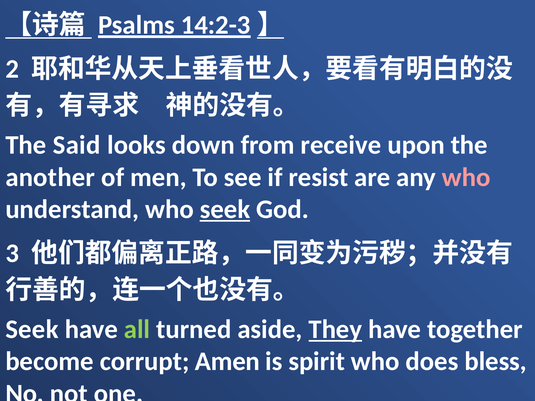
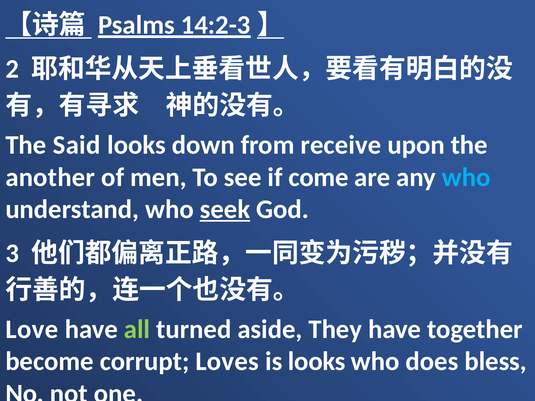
resist: resist -> come (319, 177)
who colour: pink -> light blue (466, 177)
Seek: Seek -> Love (32, 330)
They underline: present -> none (335, 330)
Amen: Amen -> Loves (227, 362)
is spirit: spirit -> looks (317, 362)
